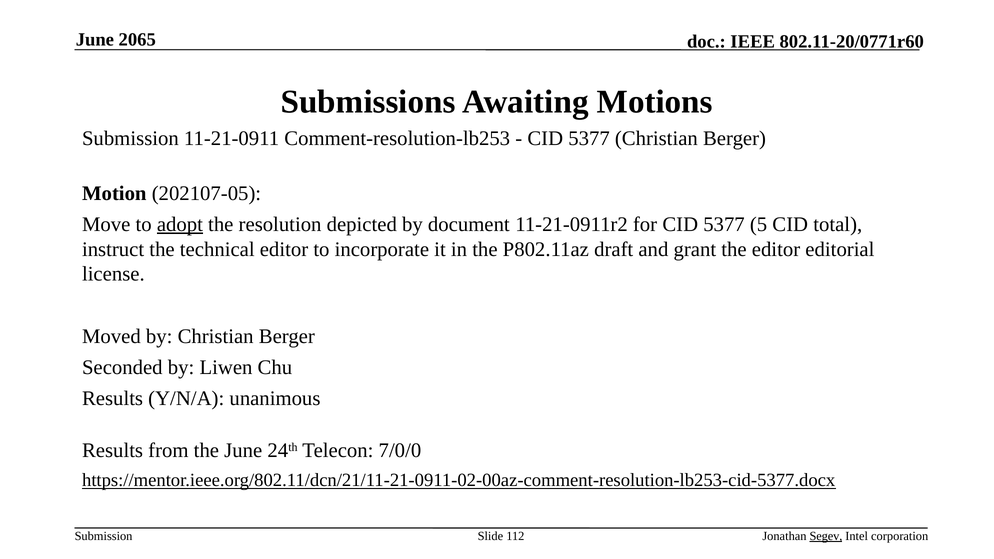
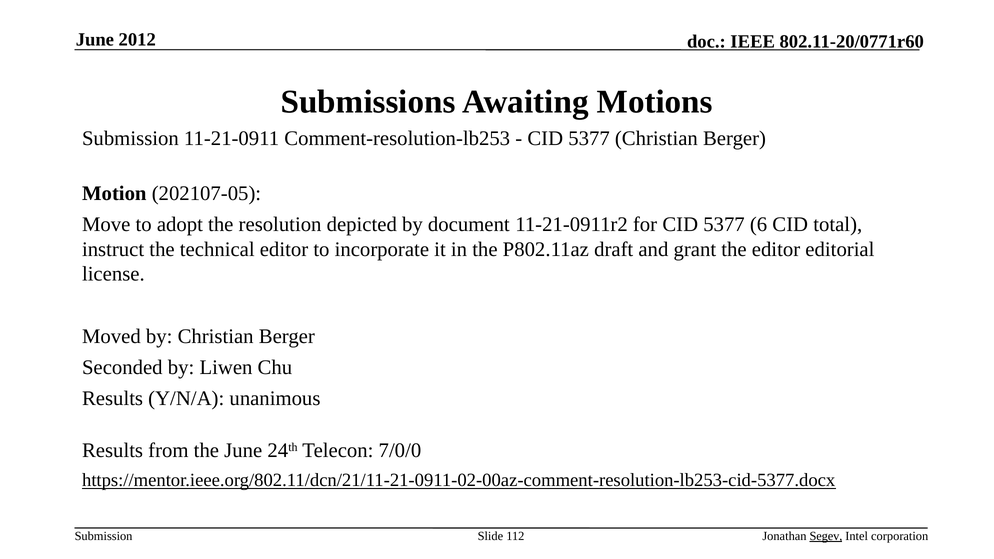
2065: 2065 -> 2012 (137, 40)
adopt underline: present -> none (180, 224)
5: 5 -> 6 (759, 224)
